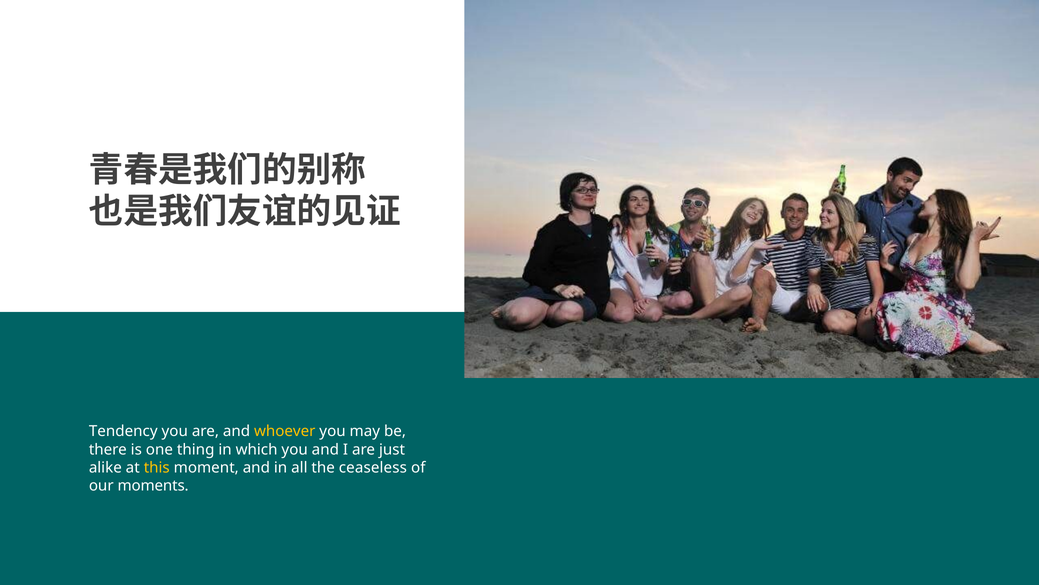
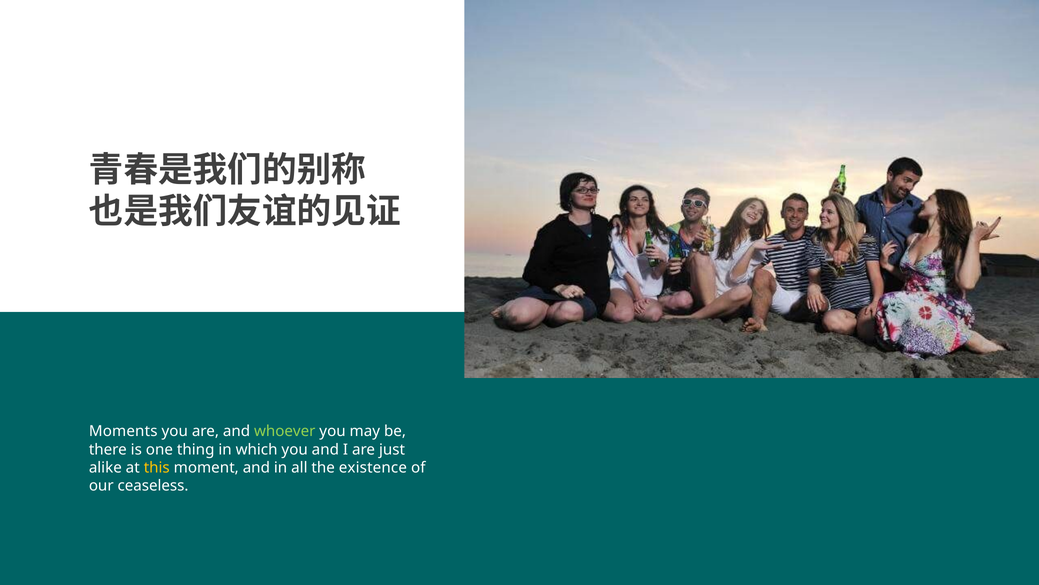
Tendency: Tendency -> Moments (123, 431)
whoever colour: yellow -> light green (285, 431)
ceaseless: ceaseless -> existence (373, 467)
moments: moments -> ceaseless (153, 485)
